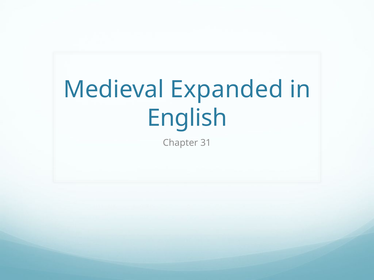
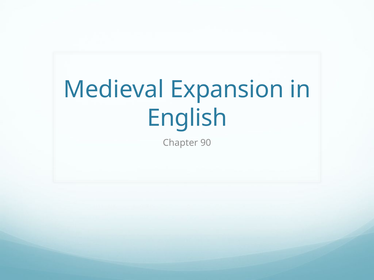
Expanded: Expanded -> Expansion (227, 90)
31: 31 -> 90 (206, 143)
